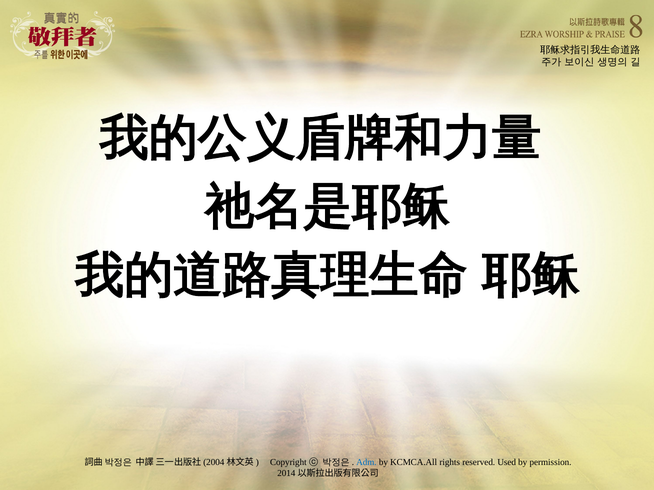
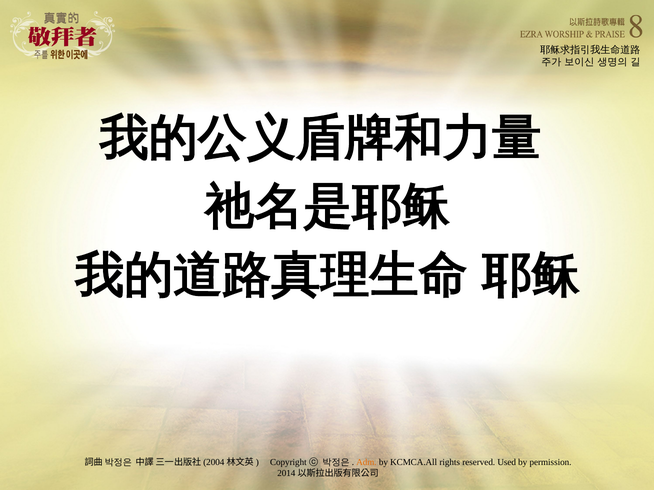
Adm colour: blue -> orange (366, 463)
